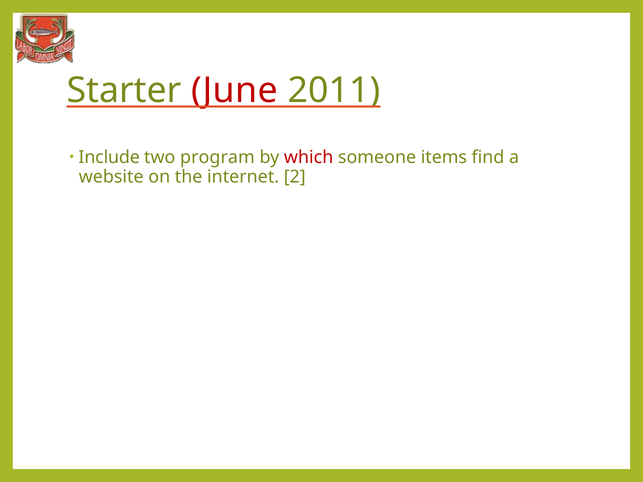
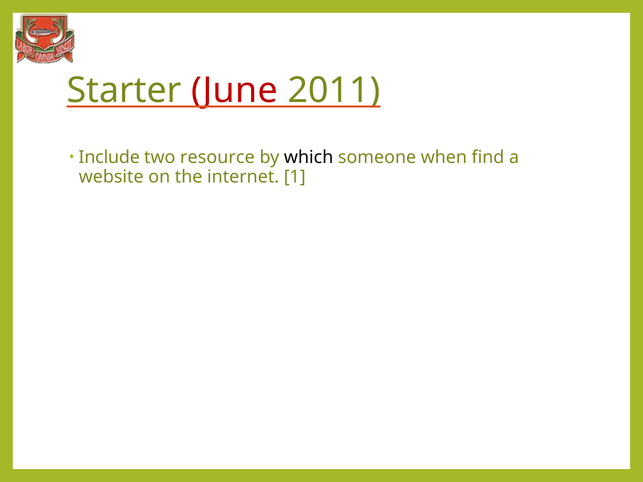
program: program -> resource (217, 157)
which colour: red -> black (309, 157)
items: items -> when (444, 157)
2: 2 -> 1 (295, 177)
